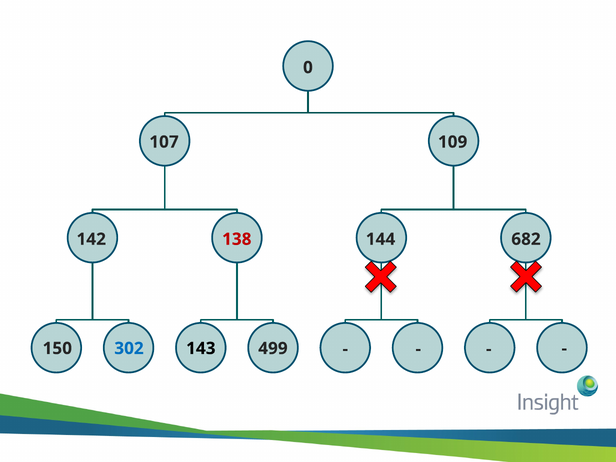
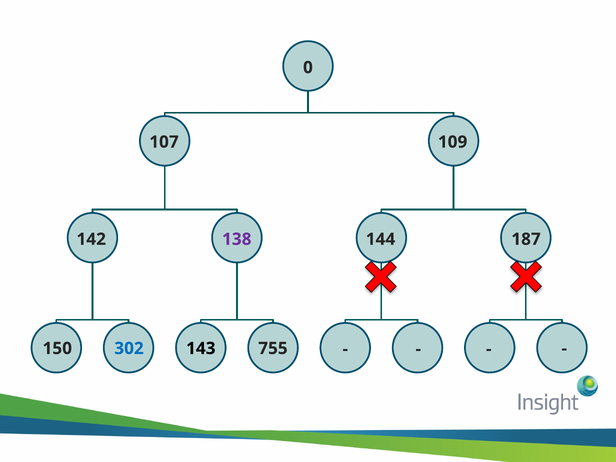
138 colour: red -> purple (237, 239)
682: 682 -> 187 (526, 239)
499: 499 -> 755 (273, 348)
